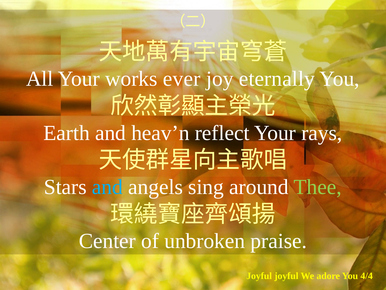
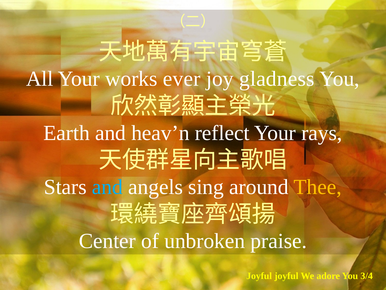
eternally: eternally -> gladness (277, 79)
Thee colour: light green -> yellow (318, 187)
4/4: 4/4 -> 3/4 (367, 275)
